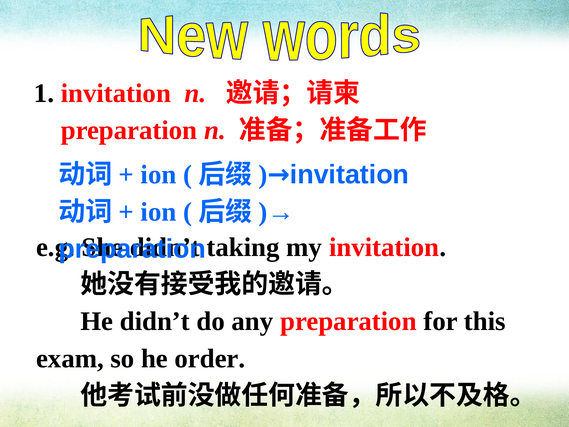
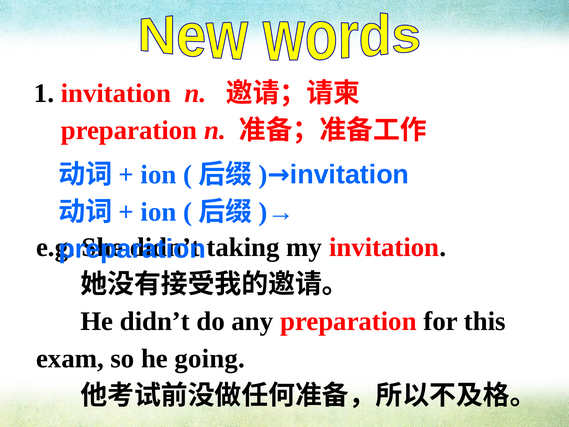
order: order -> going (210, 358)
